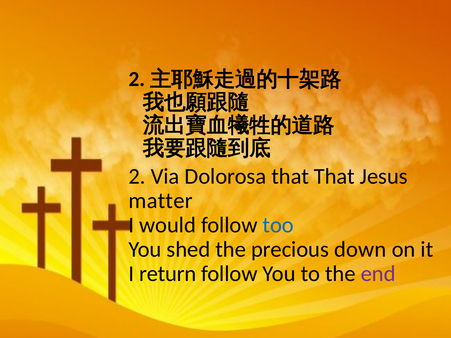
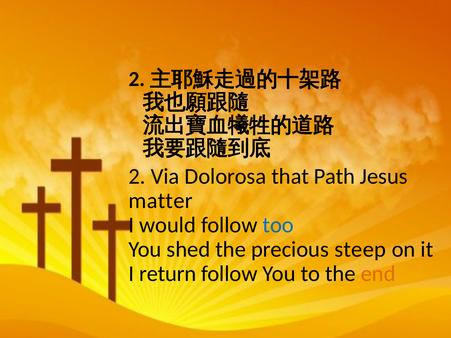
that That: That -> Path (334, 176)
down: down -> steep (360, 250)
end colour: purple -> orange (378, 274)
